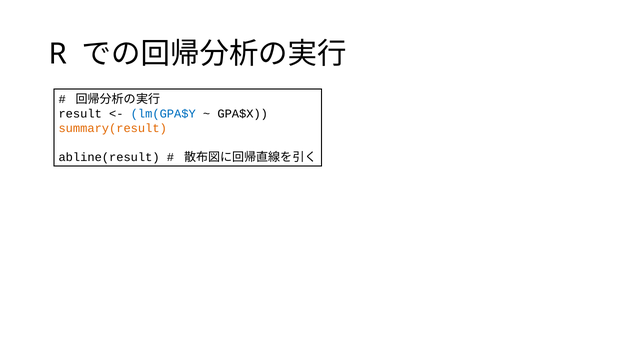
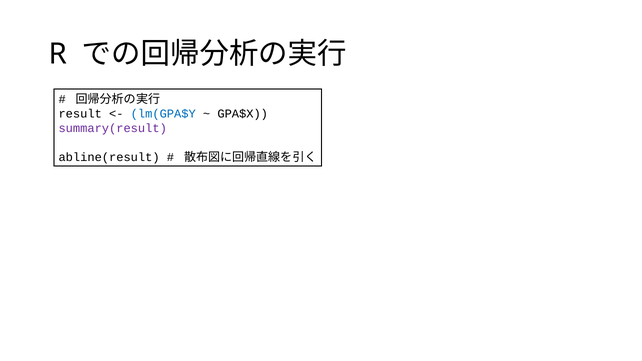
summary(result colour: orange -> purple (113, 128)
